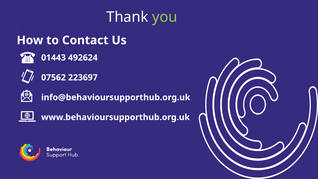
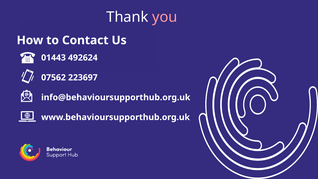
you colour: light green -> pink (165, 17)
